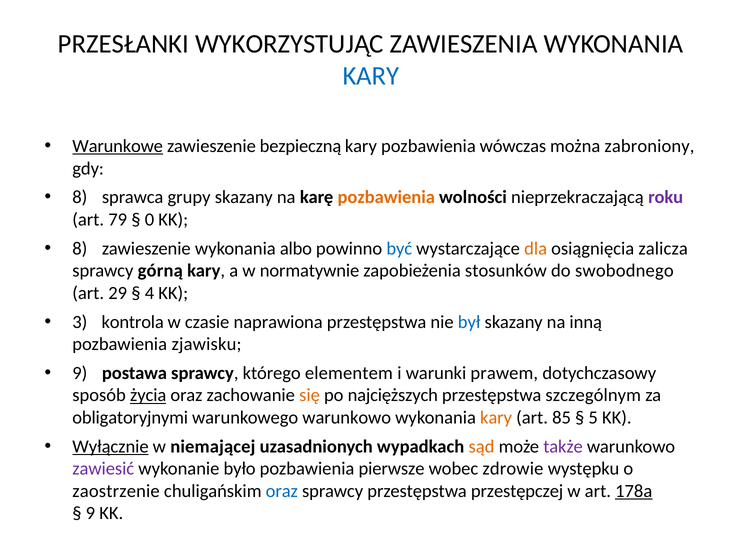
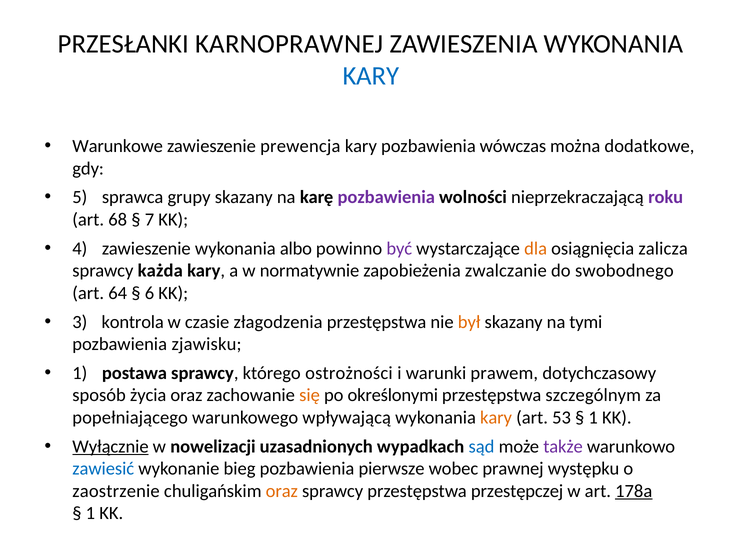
WYKORZYSTUJĄC: WYKORZYSTUJĄC -> KARNOPRAWNEJ (289, 44)
Warunkowe underline: present -> none (118, 146)
bezpieczną: bezpieczną -> prewencja (300, 146)
zabroniony: zabroniony -> dodatkowe (649, 146)
8: 8 -> 5 (80, 197)
pozbawienia colour: orange -> purple (386, 197)
79: 79 -> 68 (118, 219)
0: 0 -> 7 (149, 219)
8: 8 -> 4 (80, 248)
być colour: blue -> purple (399, 248)
górną: górną -> każda (160, 270)
stosunków: stosunków -> zwalczanie (506, 270)
29: 29 -> 64 (118, 293)
4: 4 -> 6 (149, 293)
naprawiona: naprawiona -> złagodzenia (278, 322)
był colour: blue -> orange (469, 322)
inną: inną -> tymi (586, 322)
9: 9 -> 1 (80, 373)
elementem: elementem -> ostrożności (349, 373)
życia underline: present -> none (148, 395)
najcięższych: najcięższych -> określonymi (393, 395)
obligatoryjnymi: obligatoryjnymi -> popełniającego (130, 417)
warunkowego warunkowo: warunkowo -> wpływającą (347, 417)
85: 85 -> 53 (562, 417)
5: 5 -> 1 (593, 417)
niemającej: niemającej -> nowelizacji (213, 446)
sąd colour: orange -> blue (482, 446)
zawiesić colour: purple -> blue (103, 468)
było: było -> bieg (240, 468)
zdrowie: zdrowie -> prawnej (513, 468)
oraz colour: blue -> orange (282, 491)
9: 9 -> 1 (90, 513)
